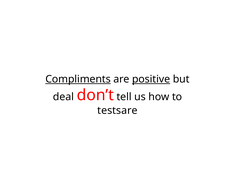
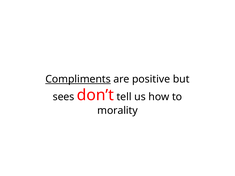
positive underline: present -> none (151, 79)
deal: deal -> sees (64, 97)
testsare: testsare -> morality (117, 111)
